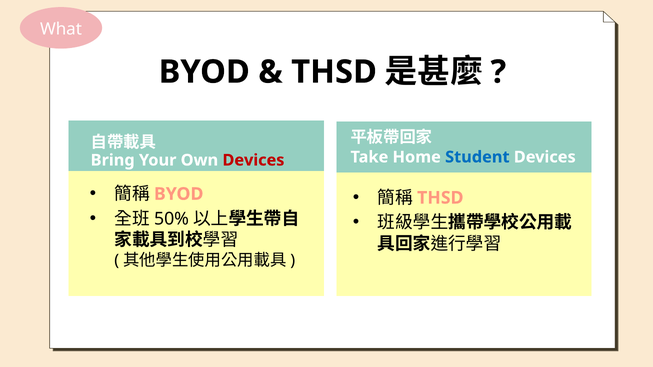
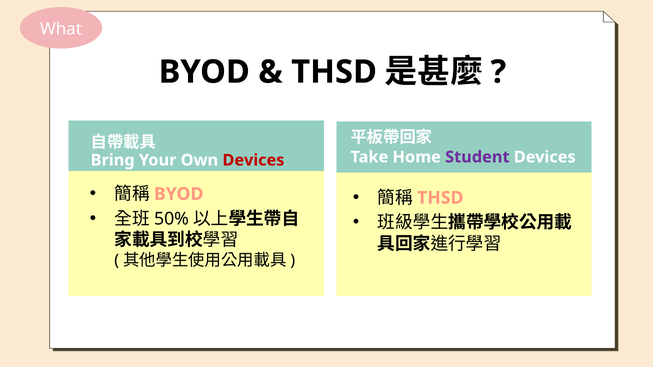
Student colour: blue -> purple (477, 157)
